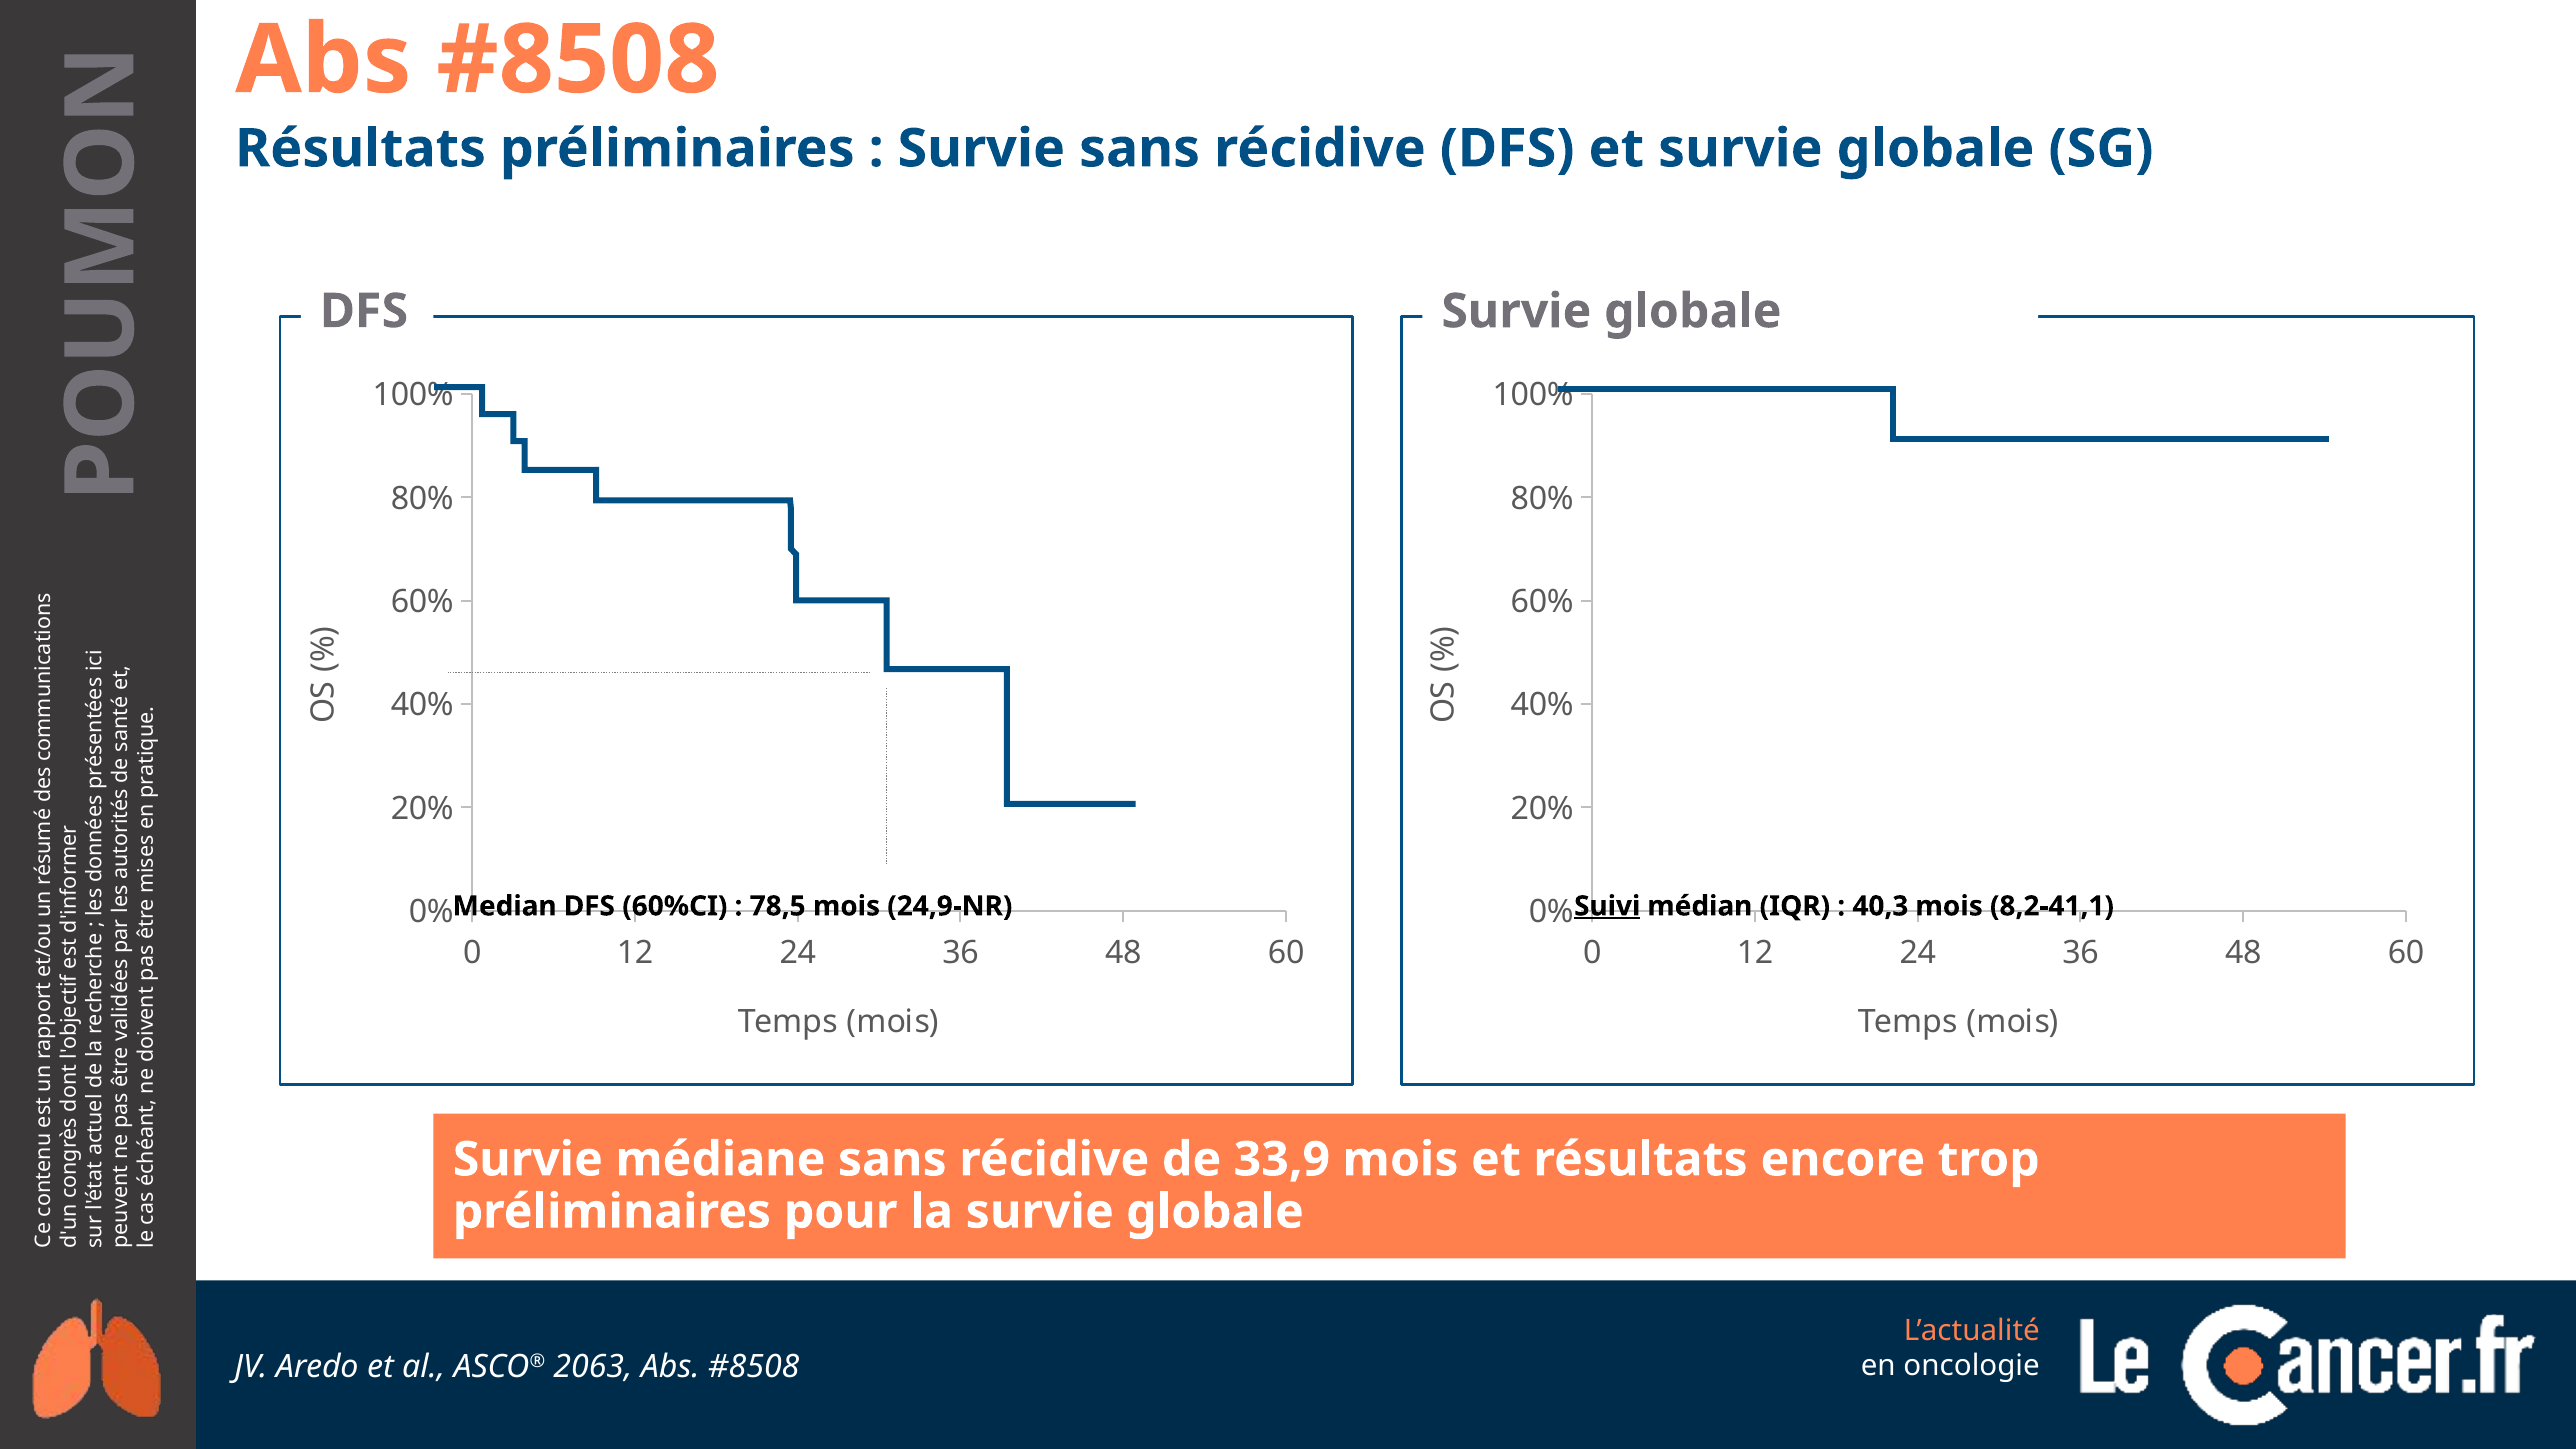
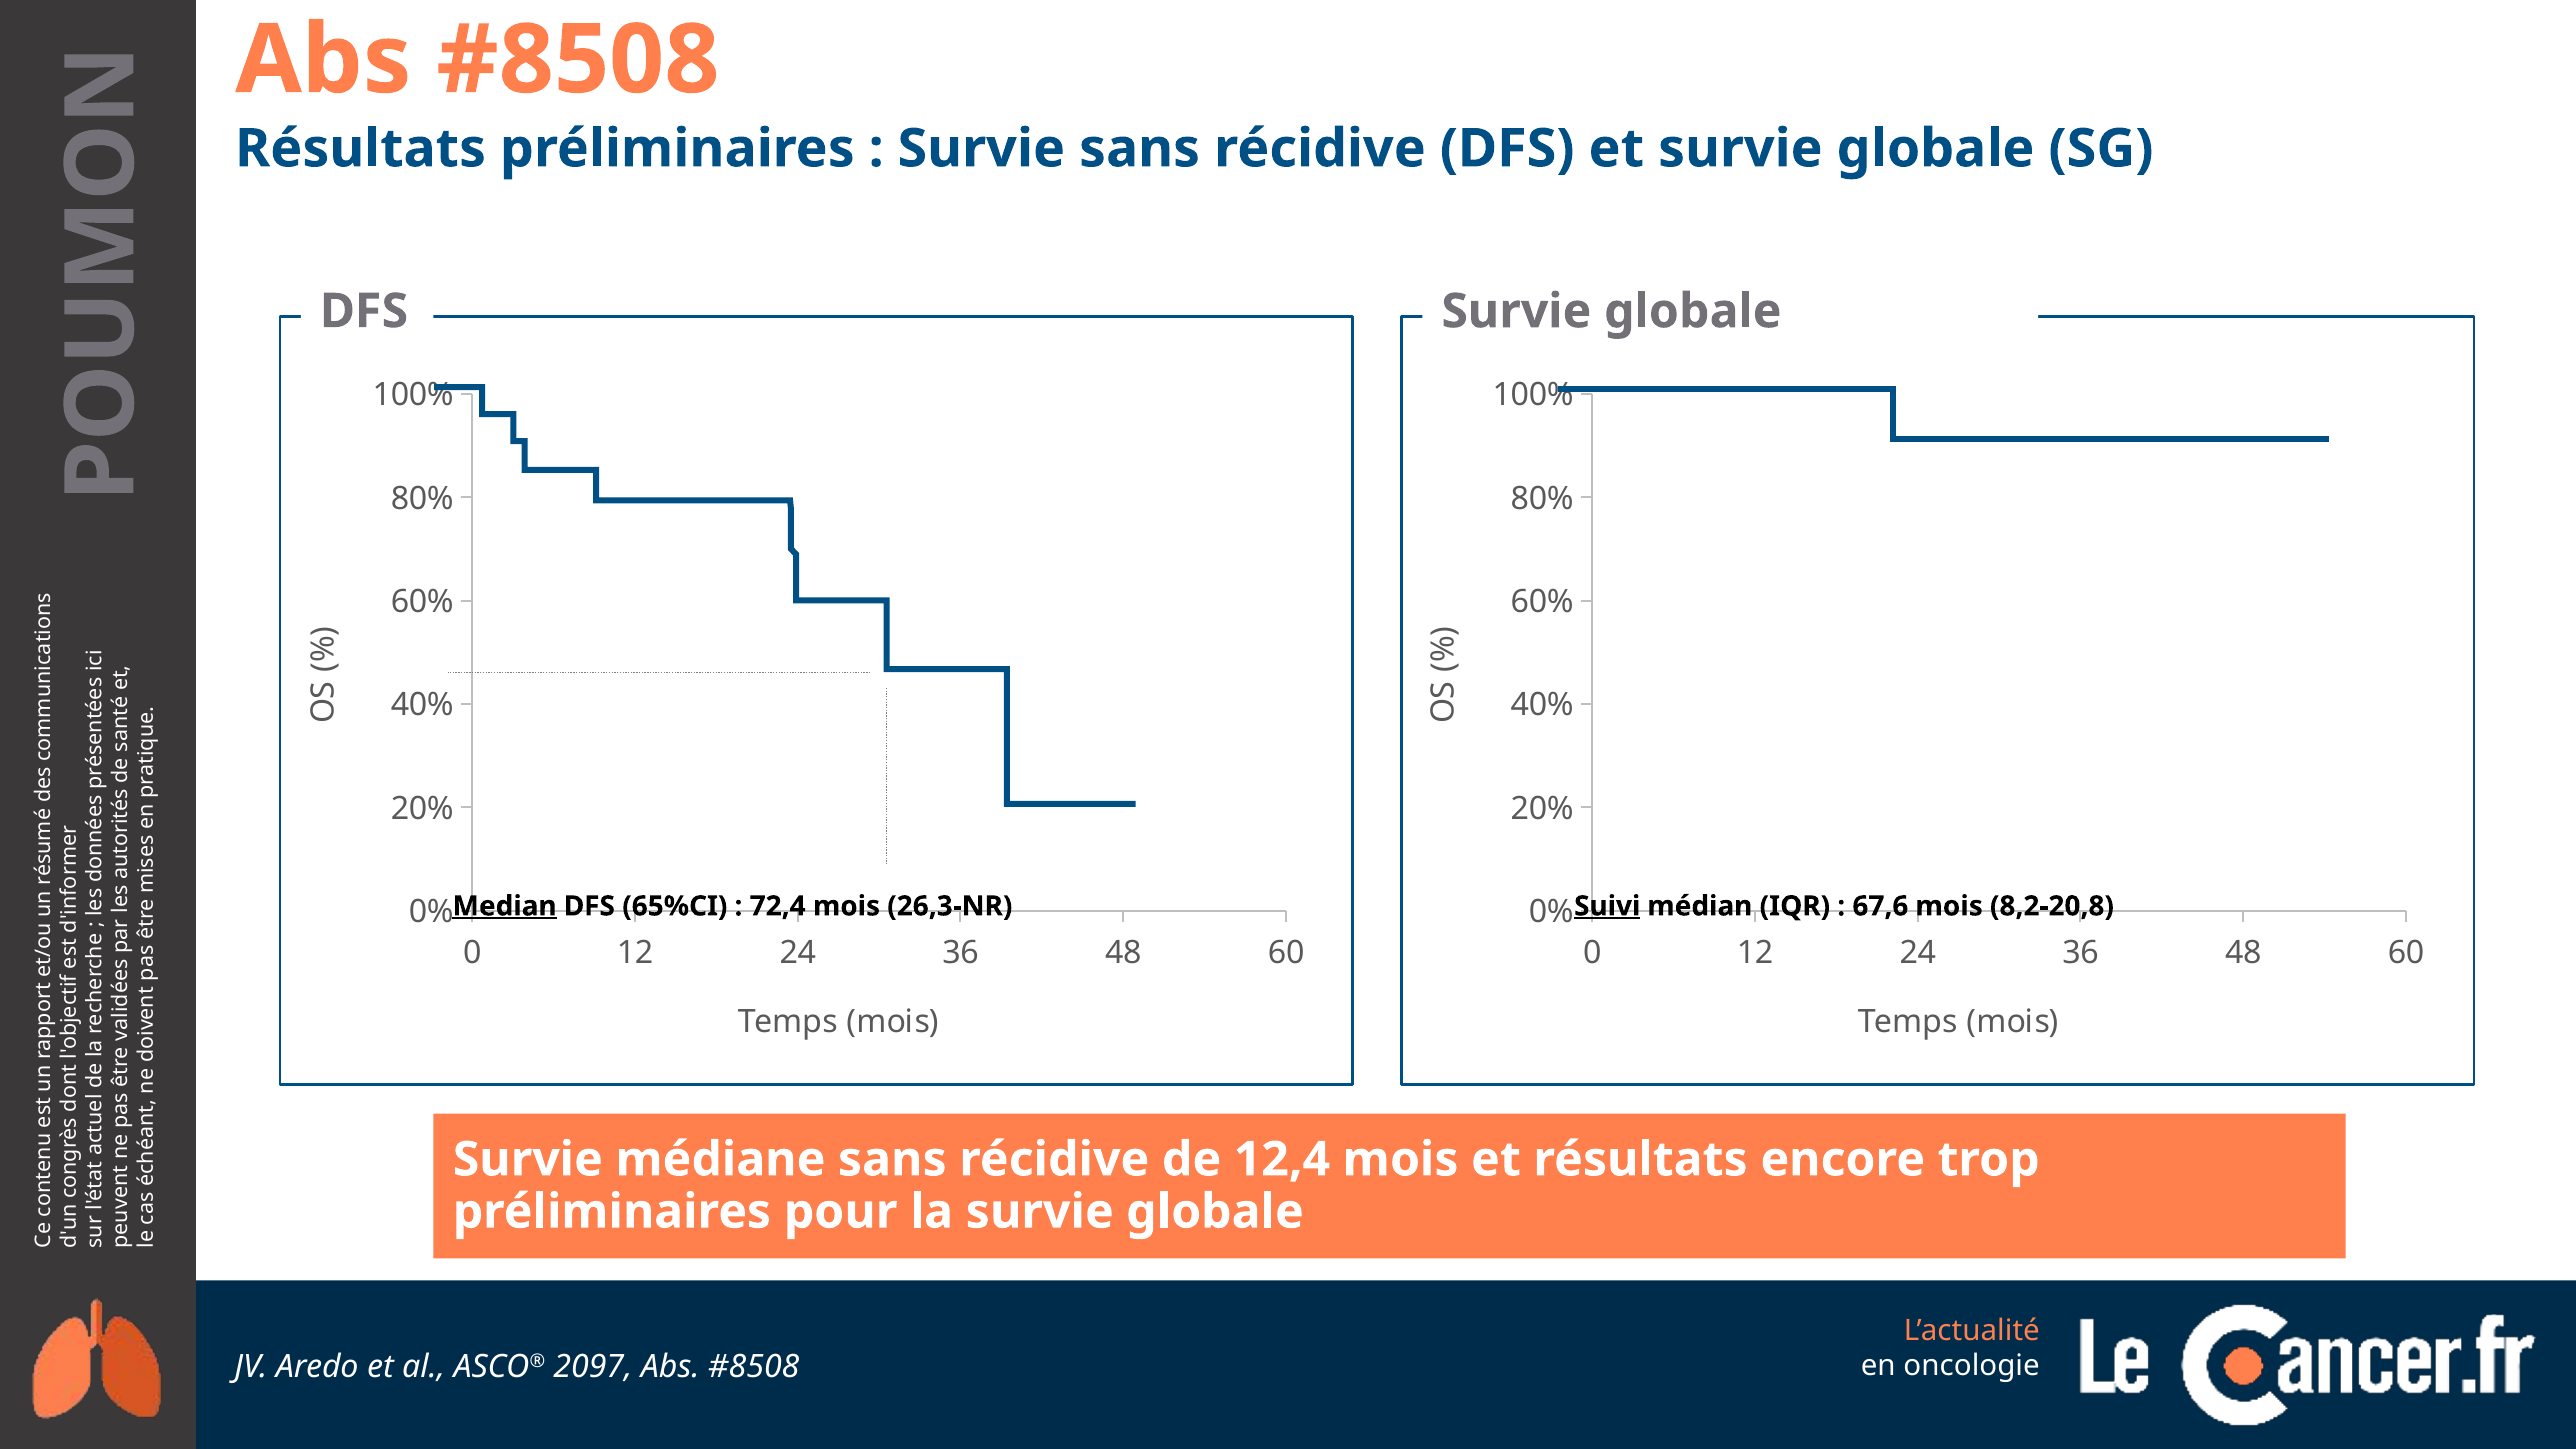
Median underline: none -> present (505, 906)
60%CI: 60%CI -> 65%CI (675, 906)
78,5: 78,5 -> 72,4 (778, 906)
24,9-NR: 24,9-NR -> 26,3-NR (950, 906)
40,3: 40,3 -> 67,6 (1880, 906)
8,2-41,1: 8,2-41,1 -> 8,2-20,8 (2052, 906)
33,9: 33,9 -> 12,4 (1282, 1160)
2063: 2063 -> 2097 (593, 1367)
